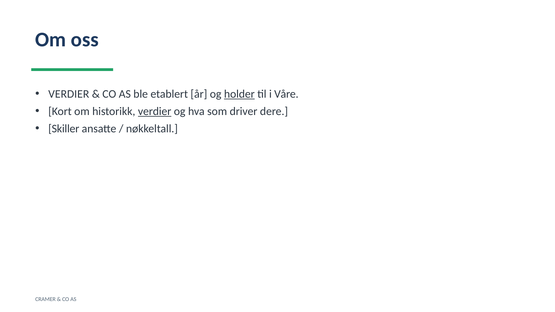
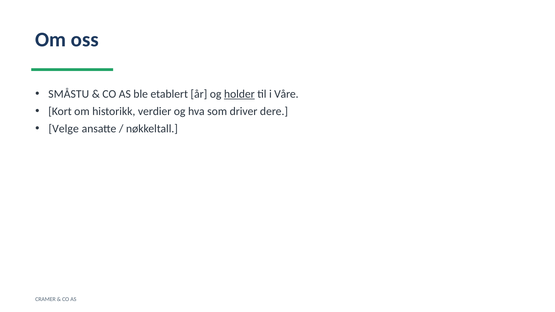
VERDIER: VERDIER -> SMÅSTU (69, 94)
verdier underline: present -> none (155, 111)
Skiller: Skiller -> Velge (64, 129)
